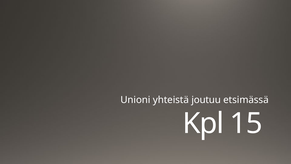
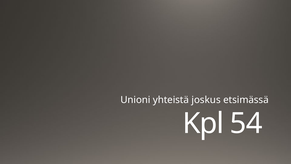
joutuu: joutuu -> joskus (206, 100)
15: 15 -> 54 (246, 123)
